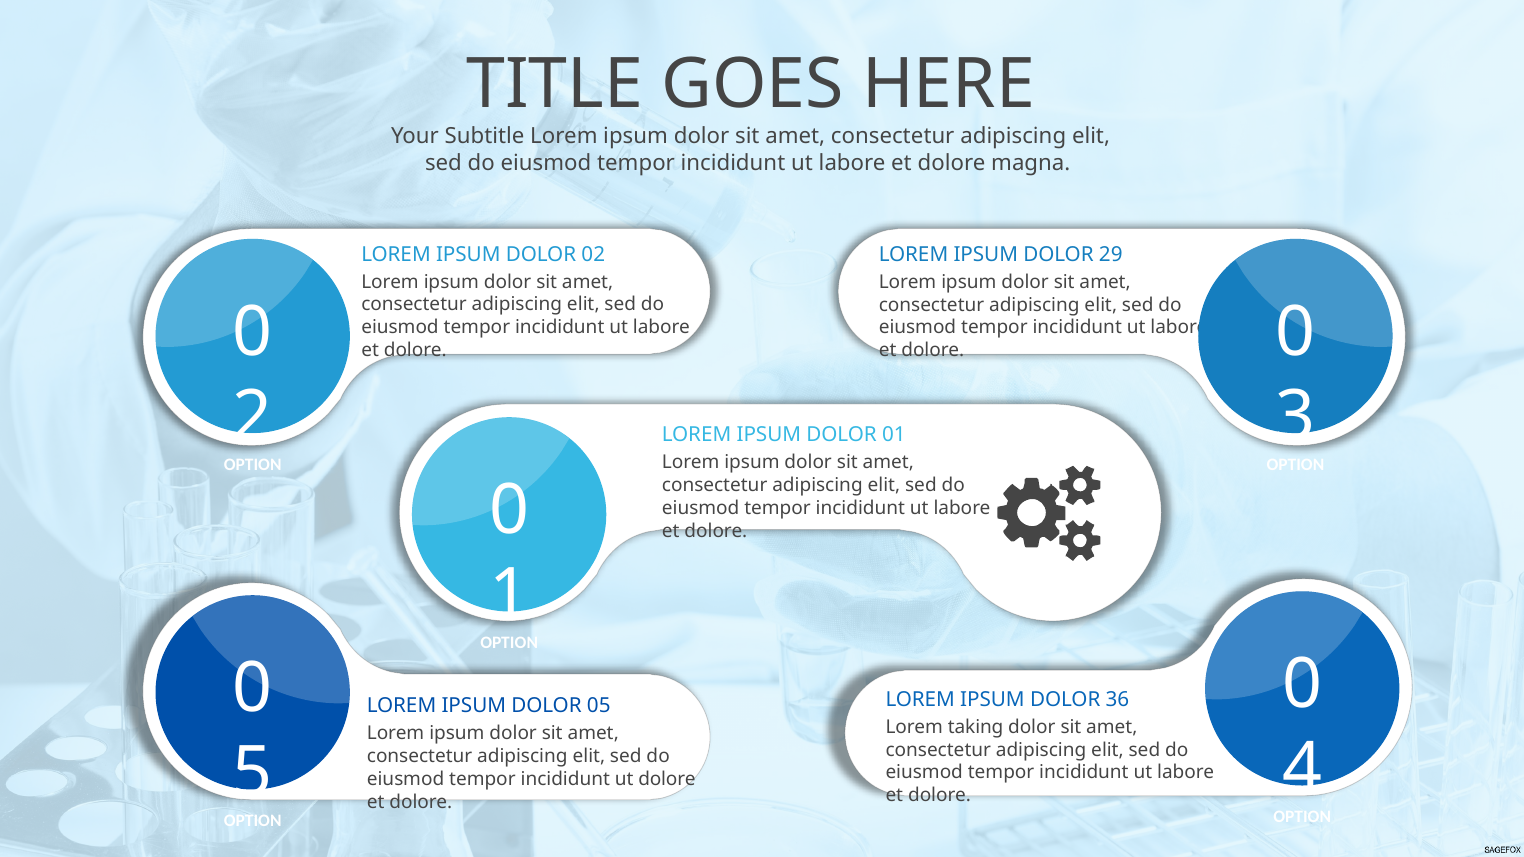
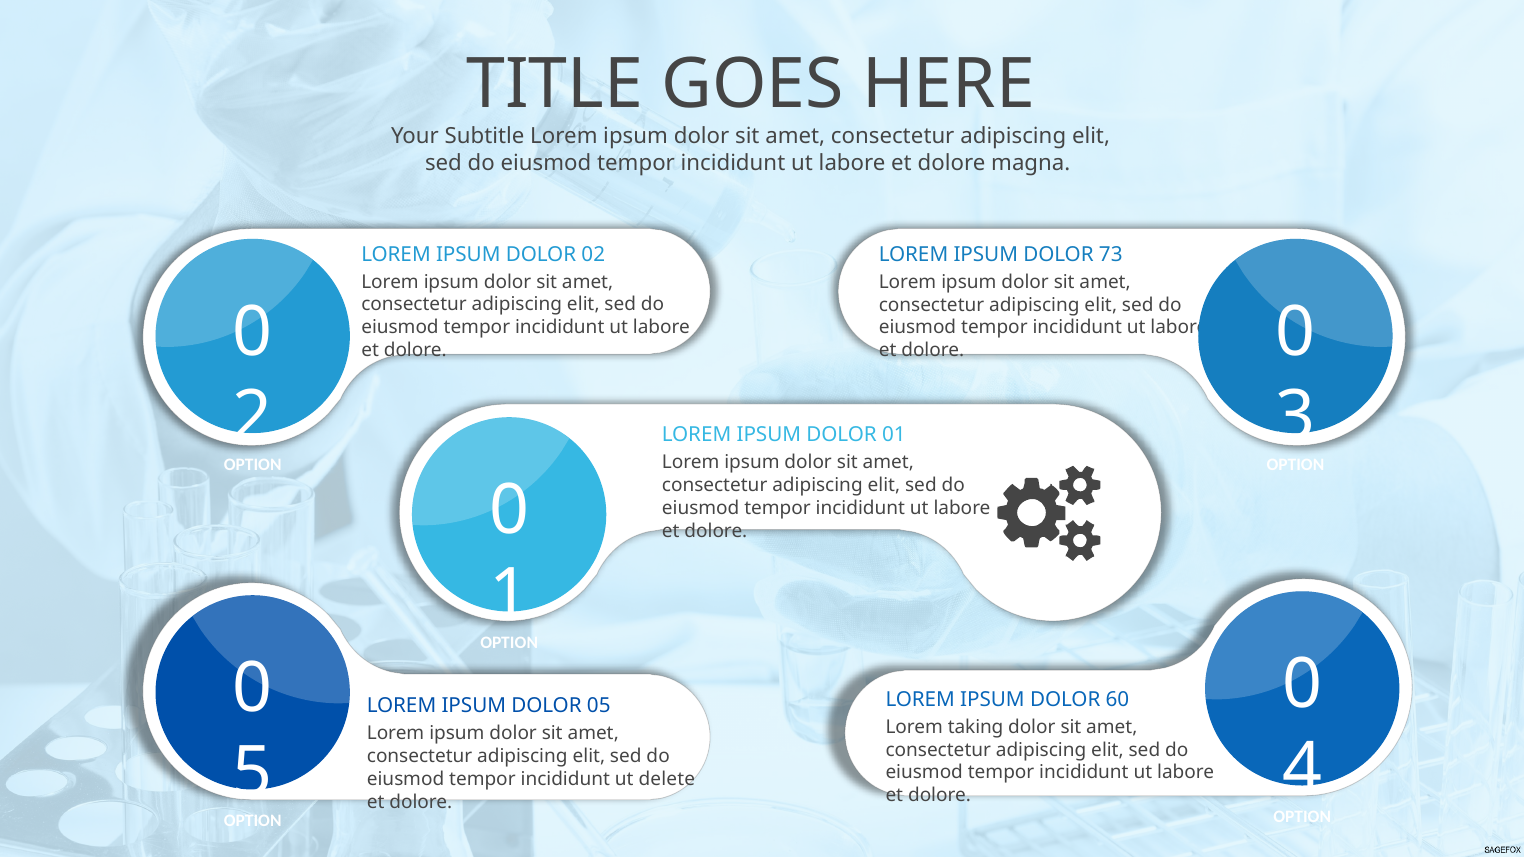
29: 29 -> 73 (1111, 254)
36: 36 -> 60 (1117, 700)
ut dolore: dolore -> delete (667, 779)
